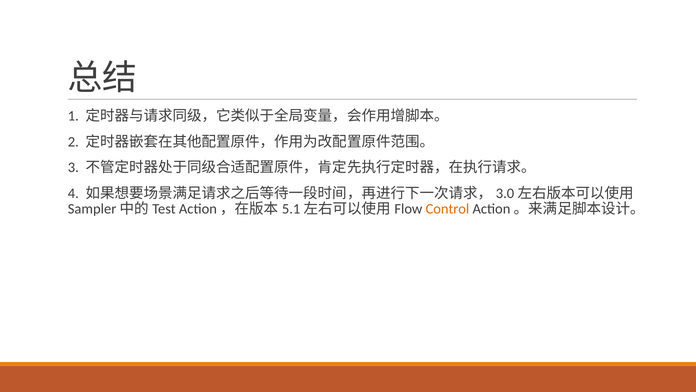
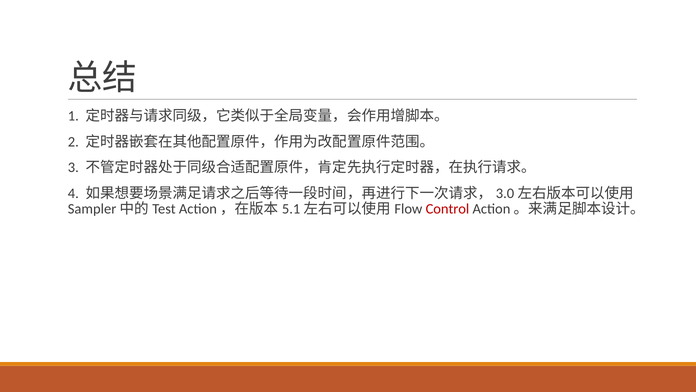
Control colour: orange -> red (447, 209)
